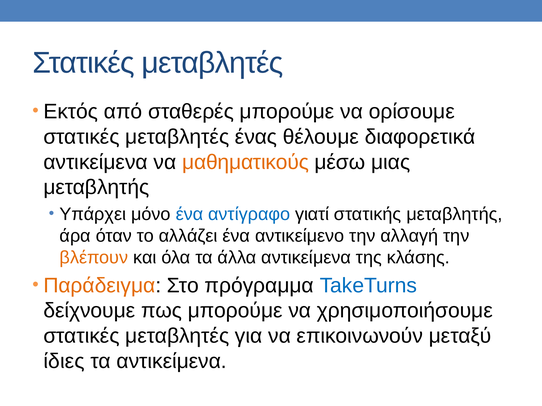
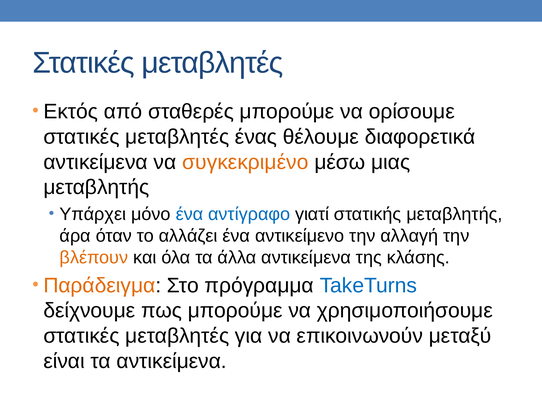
μαθηματικούς: μαθηματικούς -> συγκεκριμένο (245, 162)
ίδιες: ίδιες -> είναι (64, 362)
